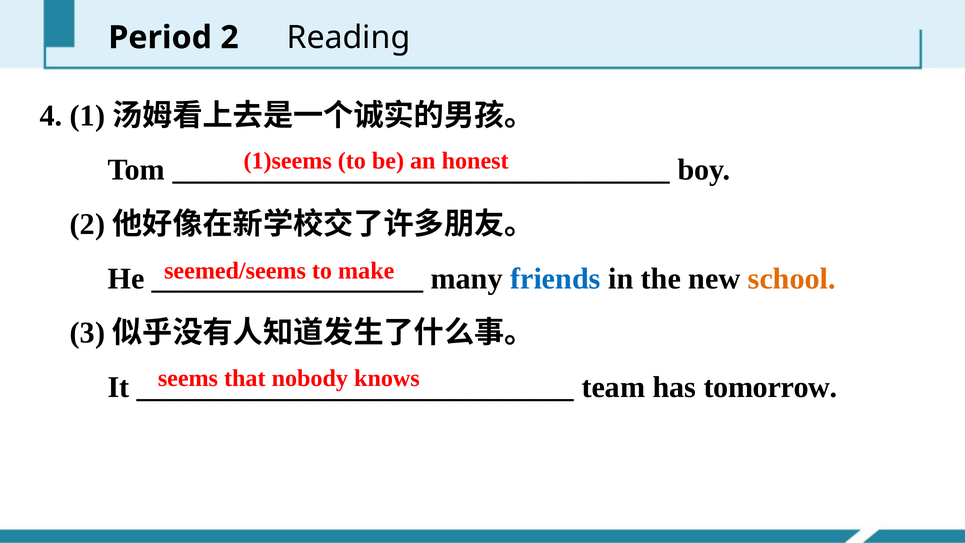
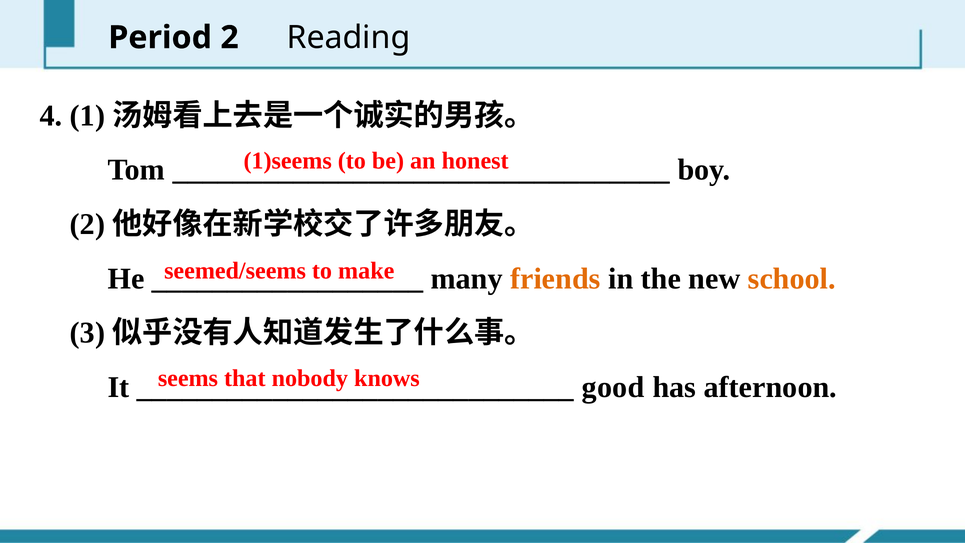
friends colour: blue -> orange (555, 278)
team: team -> good (613, 387)
tomorrow: tomorrow -> afternoon (770, 387)
